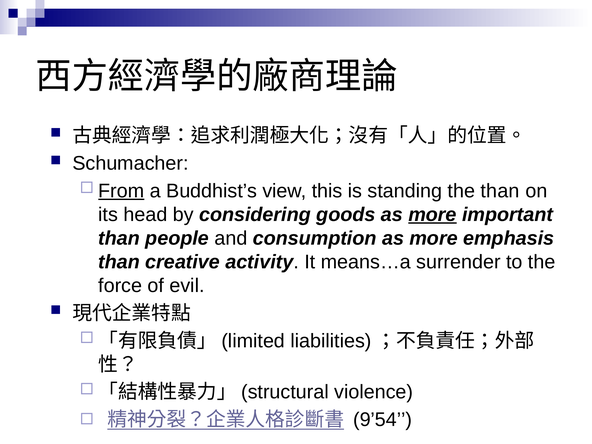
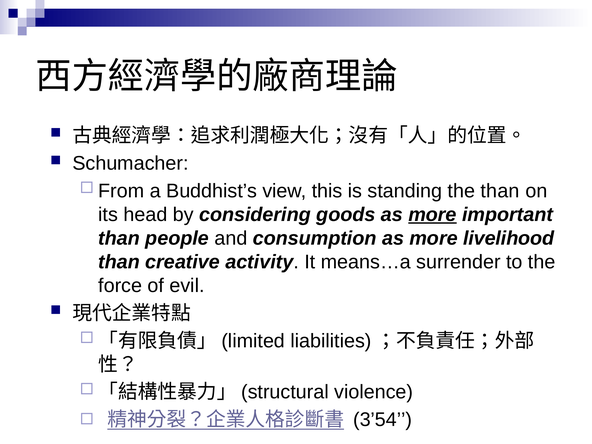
From underline: present -> none (121, 191)
emphasis: emphasis -> livelihood (509, 238)
9’54: 9’54 -> 3’54 (383, 420)
